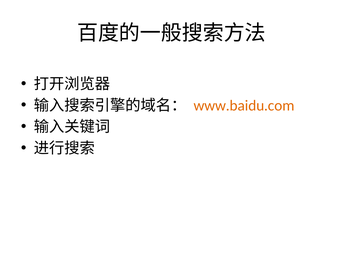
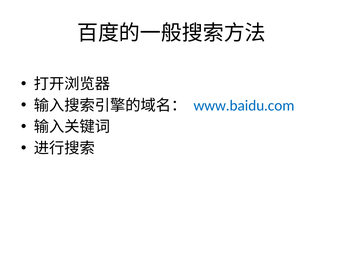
www.baidu.com colour: orange -> blue (244, 105)
